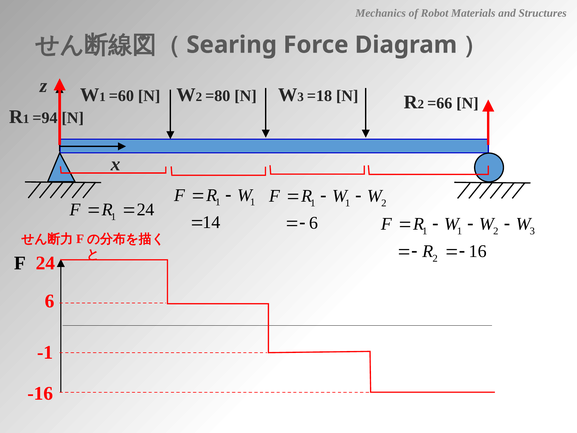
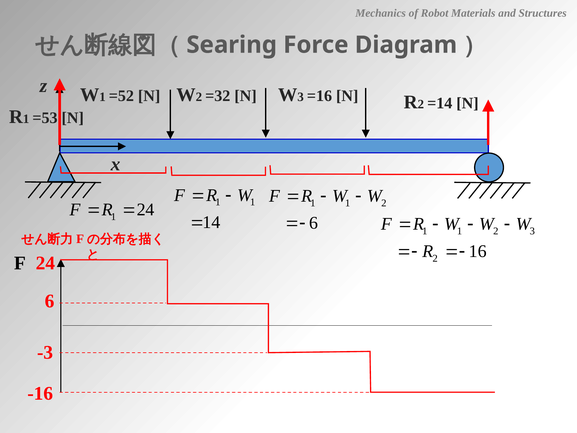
=60: =60 -> =52 (121, 96)
=80: =80 -> =32 (218, 96)
=18: =18 -> =16 (319, 96)
=66: =66 -> =14 (440, 103)
=94: =94 -> =53 (45, 118)
-1: -1 -> -3 (45, 352)
